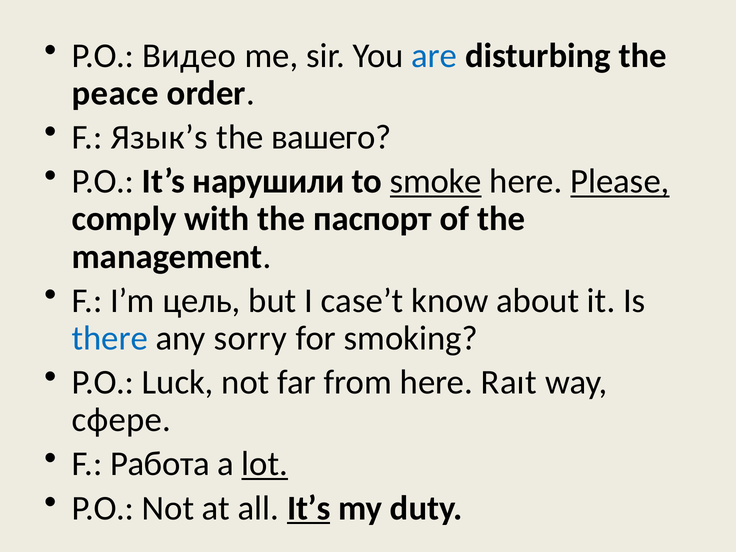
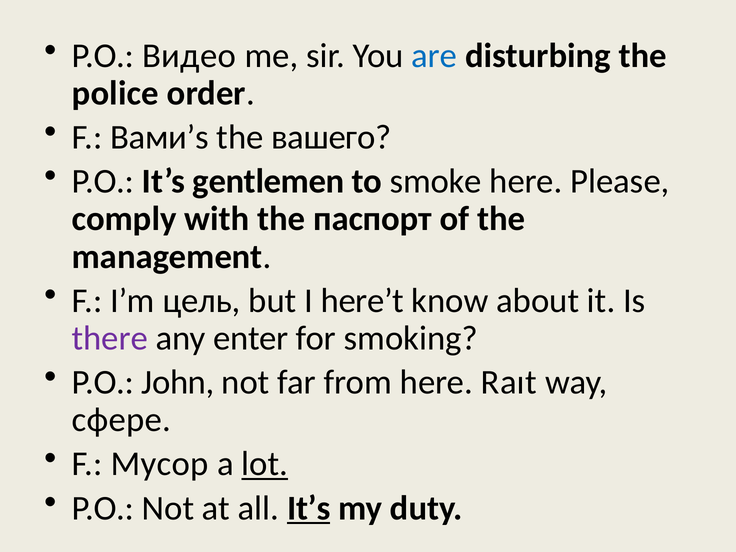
peace: peace -> police (115, 93)
Язык’s: Язык’s -> Вами’s (160, 137)
нарушили: нарушили -> gentlemen (268, 181)
smoke underline: present -> none (436, 181)
Please underline: present -> none (620, 181)
case’t: case’t -> here’t (362, 301)
there colour: blue -> purple (110, 338)
sorry: sorry -> enter (251, 338)
Luck: Luck -> John (178, 382)
Работа: Работа -> Мусор (160, 464)
